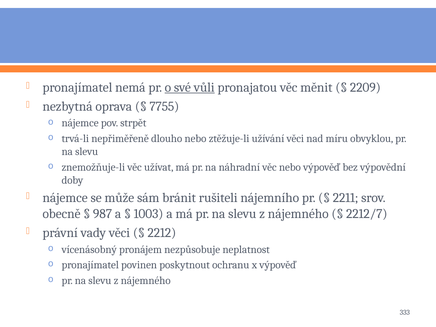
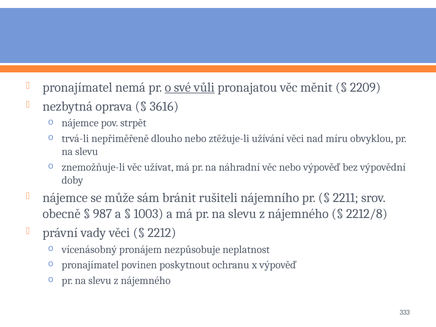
7755: 7755 -> 3616 (164, 106)
2212/7: 2212/7 -> 2212/8 (367, 214)
